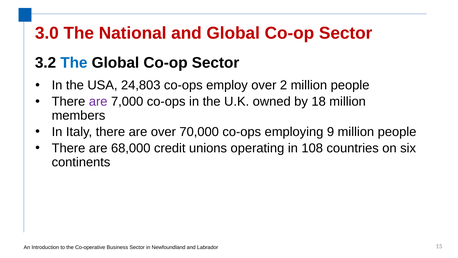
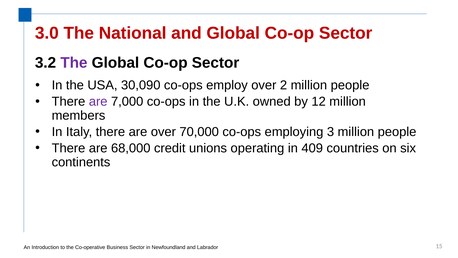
The colour: blue -> purple (74, 63)
24,803: 24,803 -> 30,090 (141, 85)
18: 18 -> 12 (319, 101)
9: 9 -> 3 (331, 132)
108: 108 -> 409 (312, 148)
